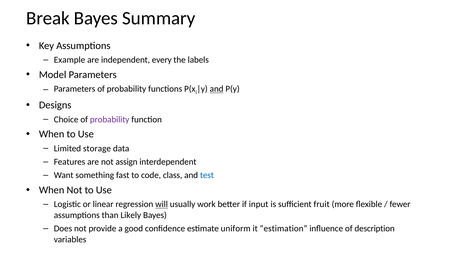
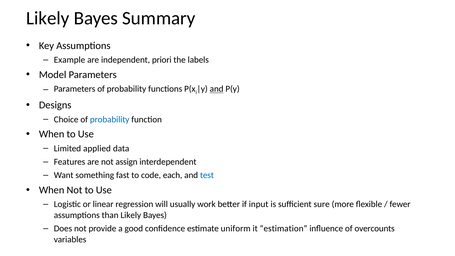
Break: Break -> Likely (48, 18)
every: every -> priori (162, 60)
probability colour: purple -> blue (110, 119)
storage: storage -> applied (97, 148)
class: class -> each (173, 175)
will underline: present -> none (162, 204)
fruit: fruit -> sure (322, 204)
description: description -> overcounts (375, 229)
